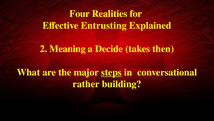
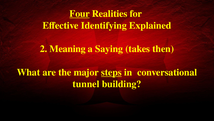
Four underline: none -> present (80, 14)
Entrusting: Entrusting -> Identifying (104, 25)
Decide: Decide -> Saying (109, 49)
rather: rather -> tunnel (86, 84)
